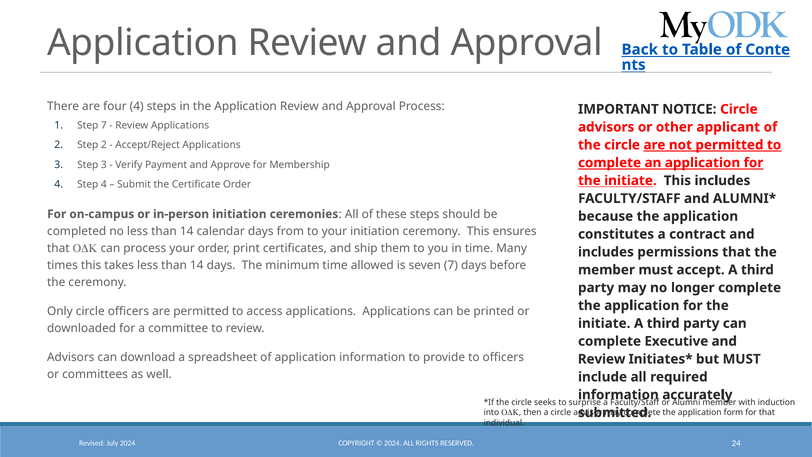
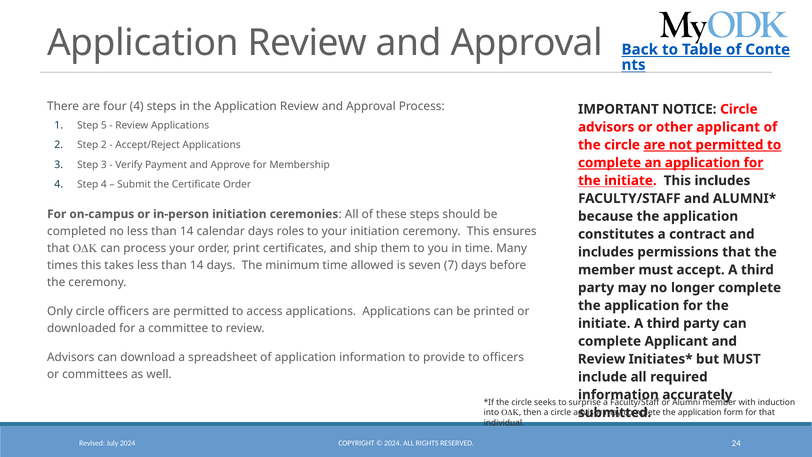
Step 7: 7 -> 5 (104, 125)
from: from -> roles (290, 231)
complete Executive: Executive -> Applicant (676, 341)
